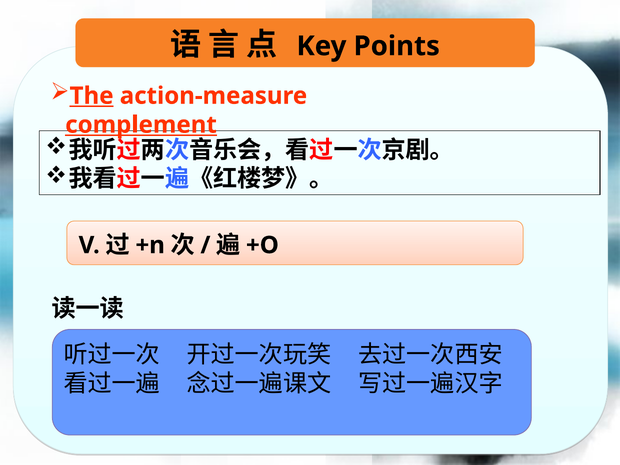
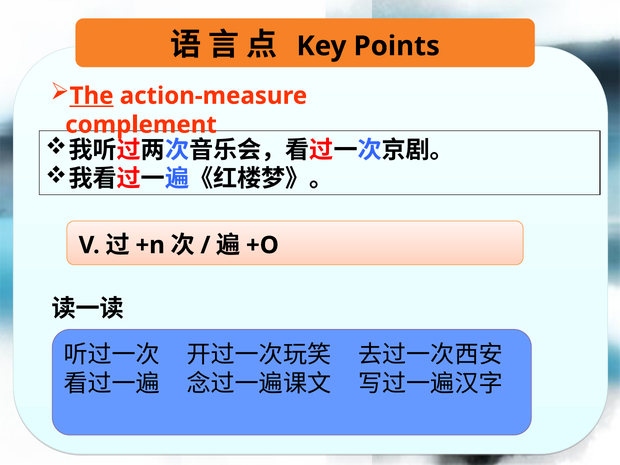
complement underline: present -> none (141, 125)
